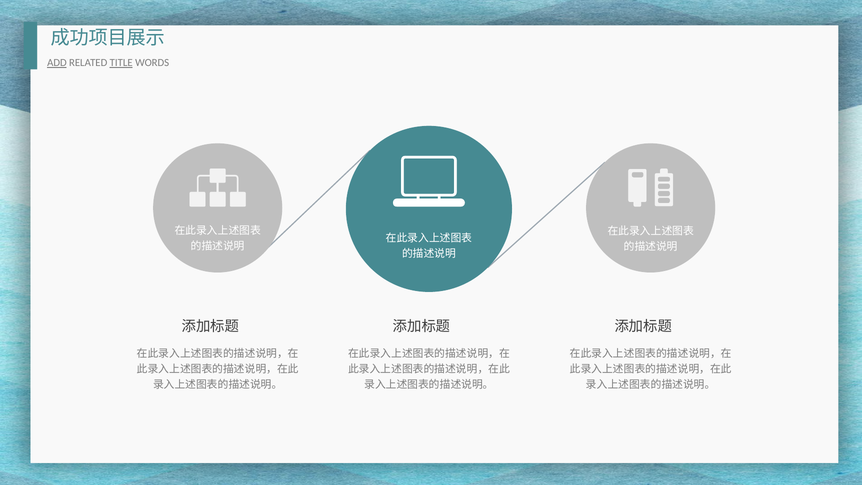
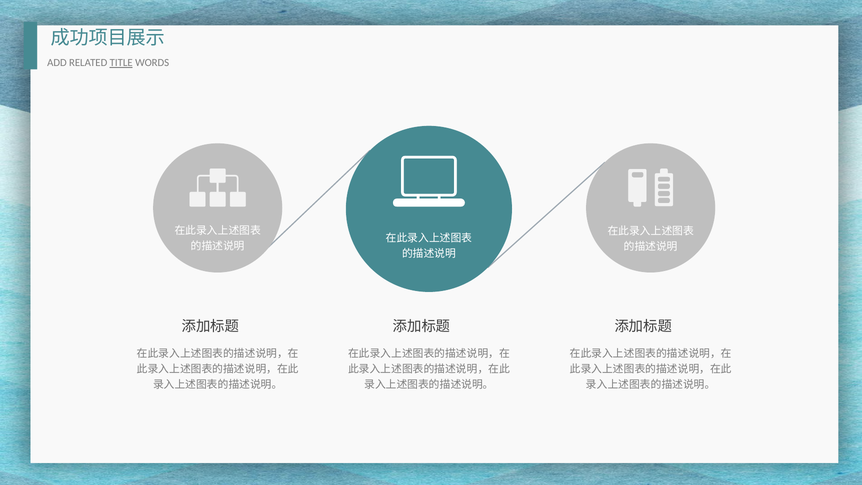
ADD underline: present -> none (57, 63)
